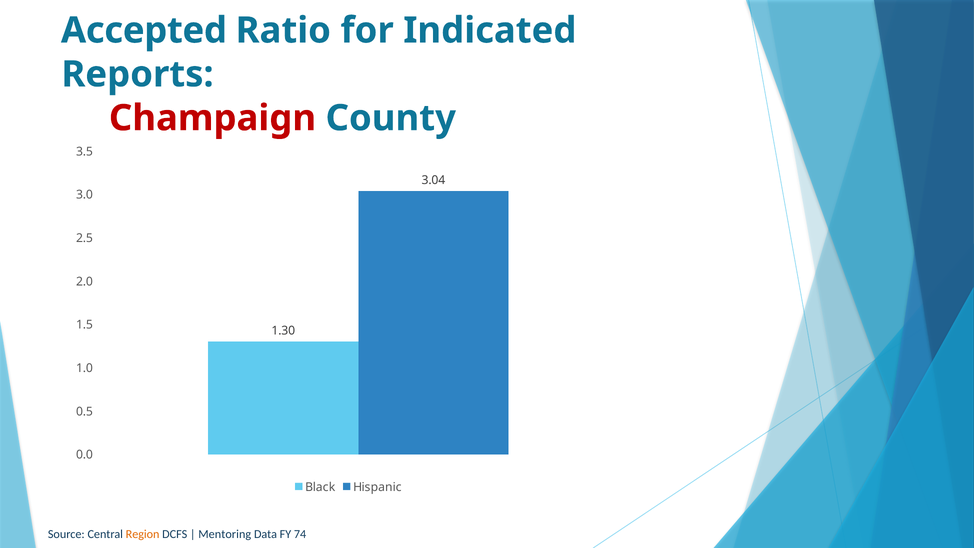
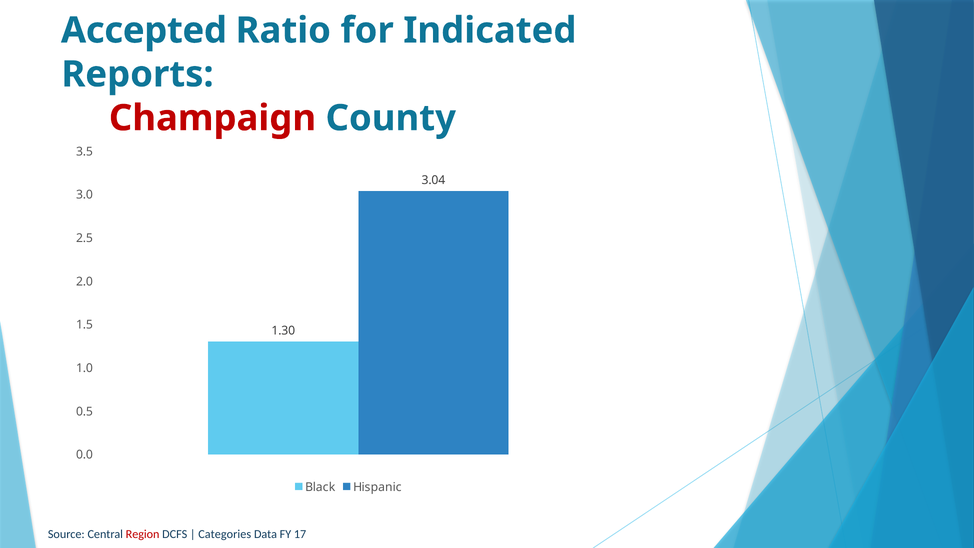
Region colour: orange -> red (143, 534)
Mentoring: Mentoring -> Categories (225, 534)
74: 74 -> 17 (300, 534)
